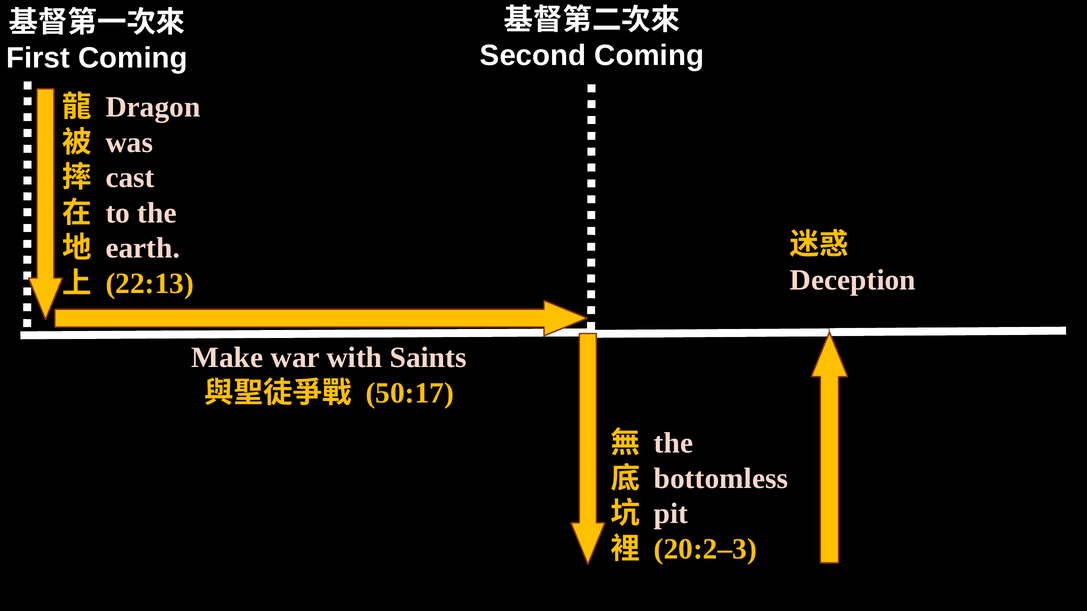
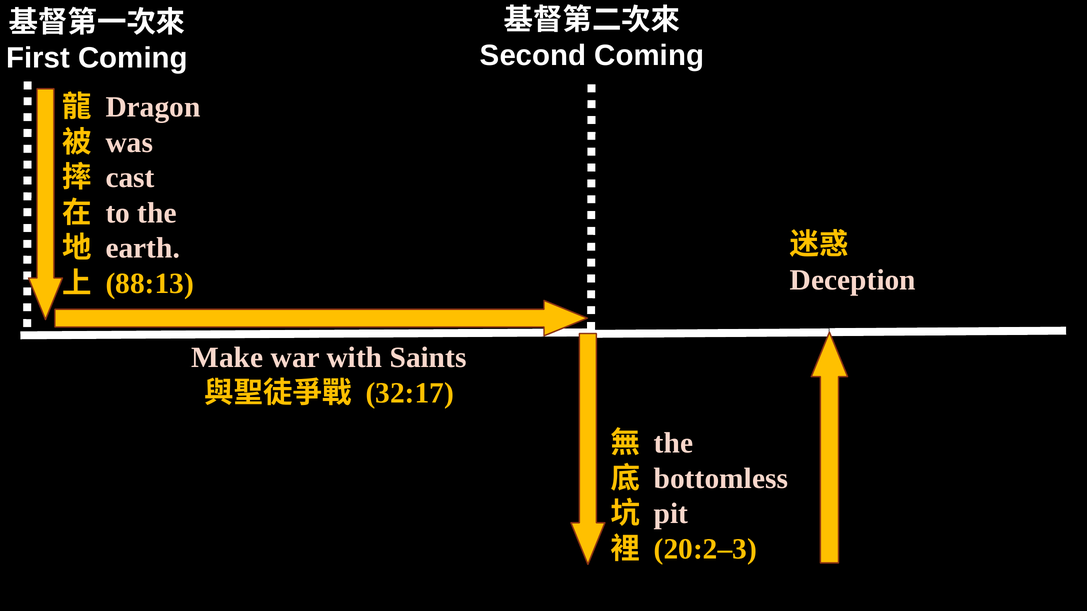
22:13: 22:13 -> 88:13 (150, 284)
50:17: 50:17 -> 32:17 (410, 393)
